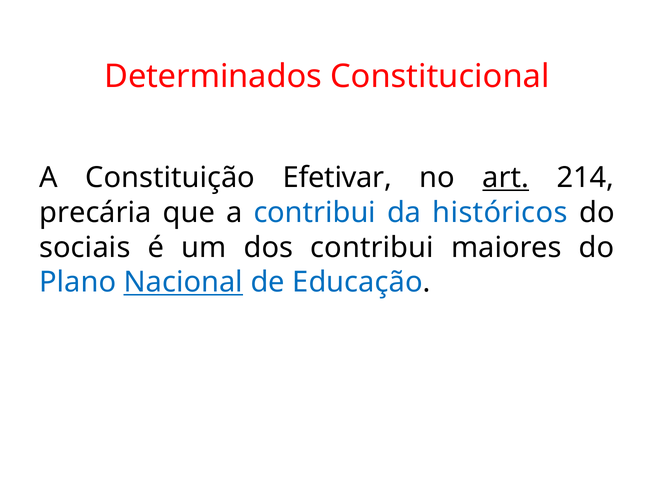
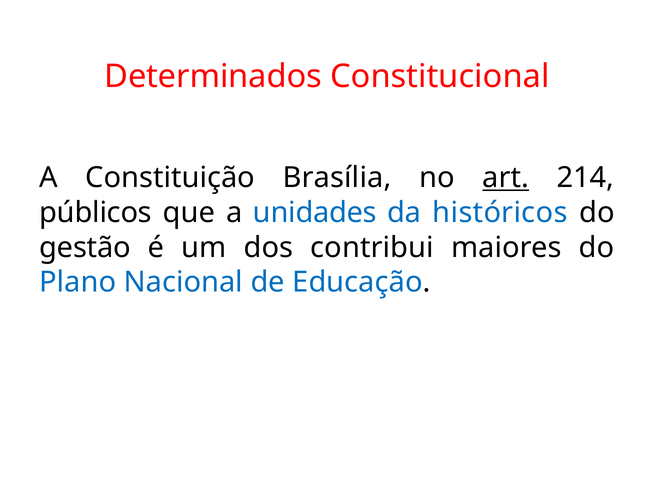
Efetivar: Efetivar -> Brasília (337, 178)
precária: precária -> públicos (96, 213)
a contribui: contribui -> unidades (315, 213)
sociais: sociais -> gestão (85, 248)
Nacional underline: present -> none (183, 283)
